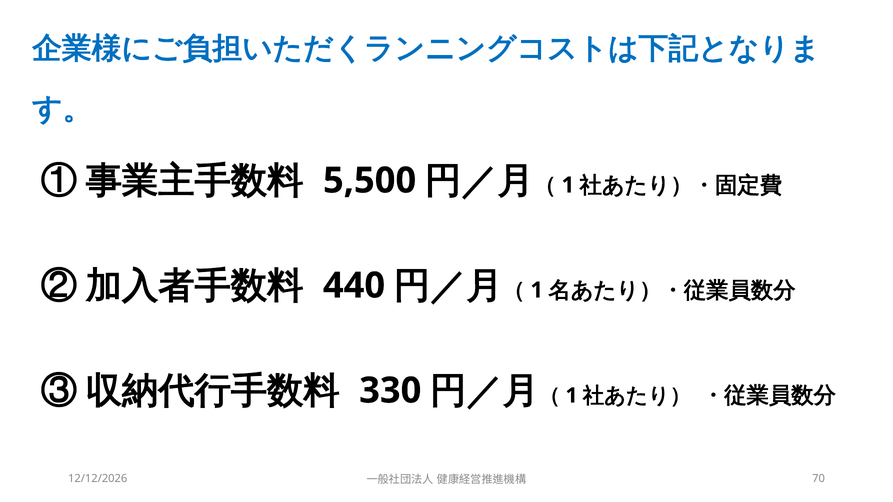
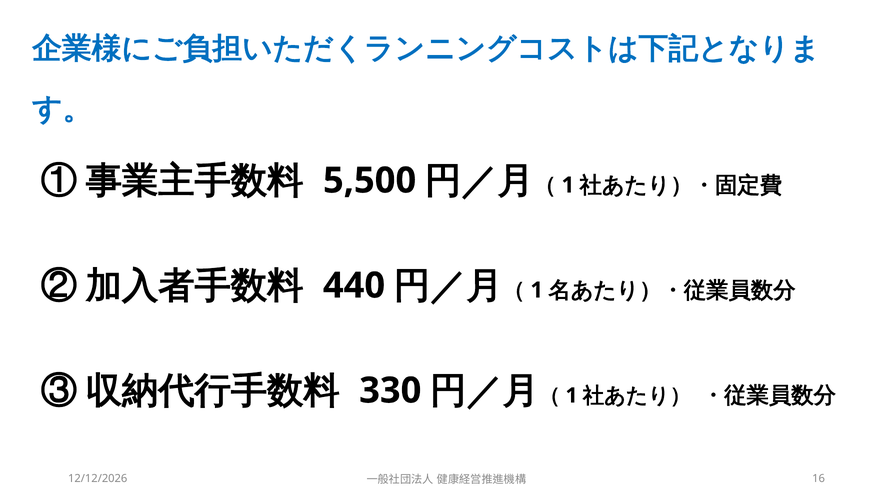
70: 70 -> 16 (819, 479)
